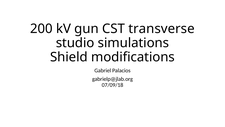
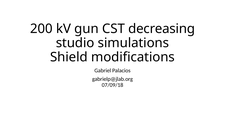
transverse: transverse -> decreasing (162, 29)
